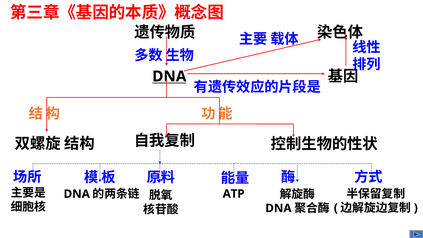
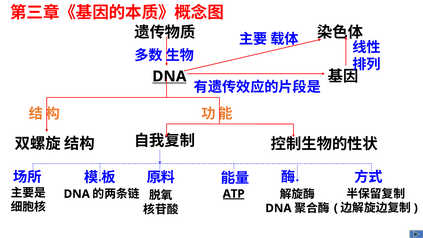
ATP underline: none -> present (234, 194)
